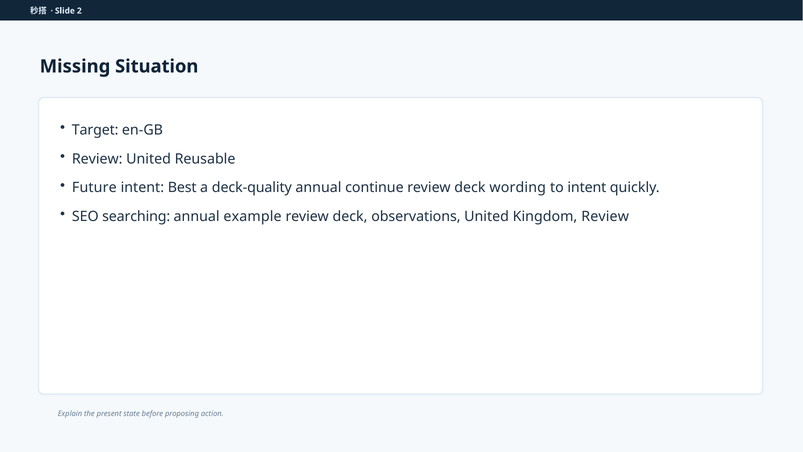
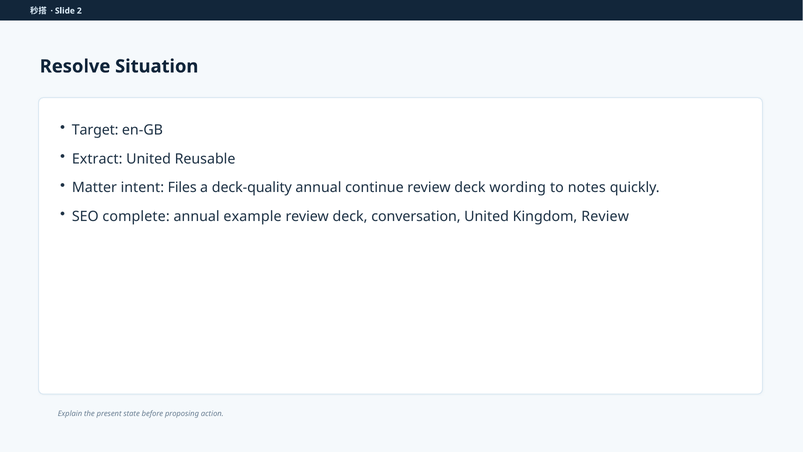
Missing: Missing -> Resolve (75, 66)
Review: Review -> Extract (97, 159)
Future: Future -> Matter (94, 188)
Best: Best -> Files (182, 188)
to intent: intent -> notes (587, 188)
searching: searching -> complete (136, 216)
observations: observations -> conversation (416, 216)
